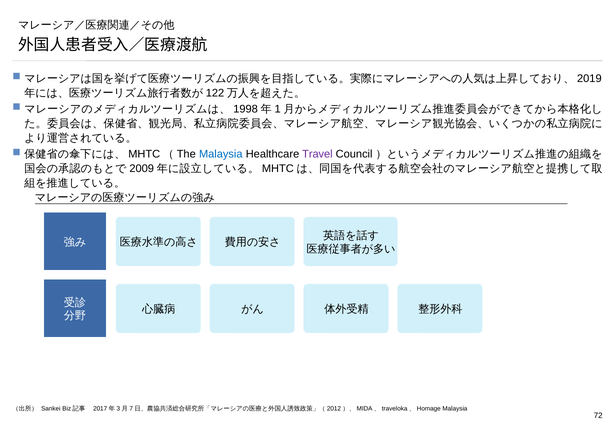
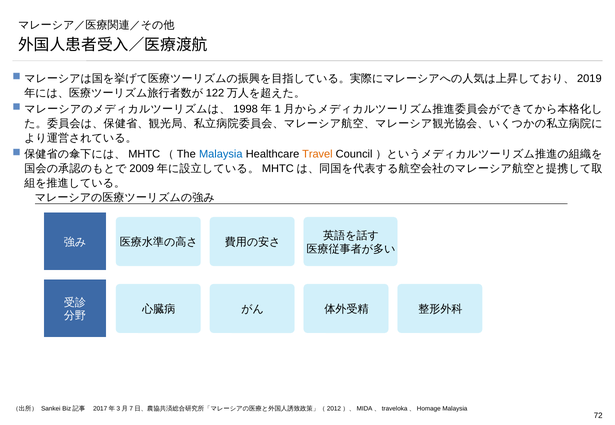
Travel colour: purple -> orange (317, 155)
